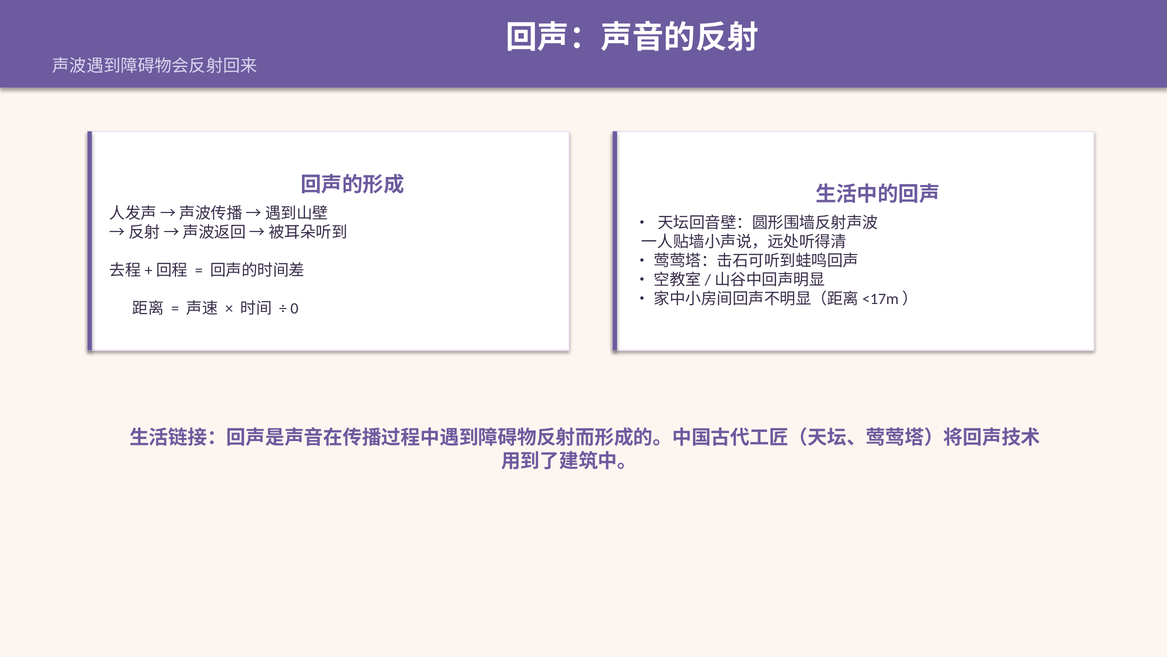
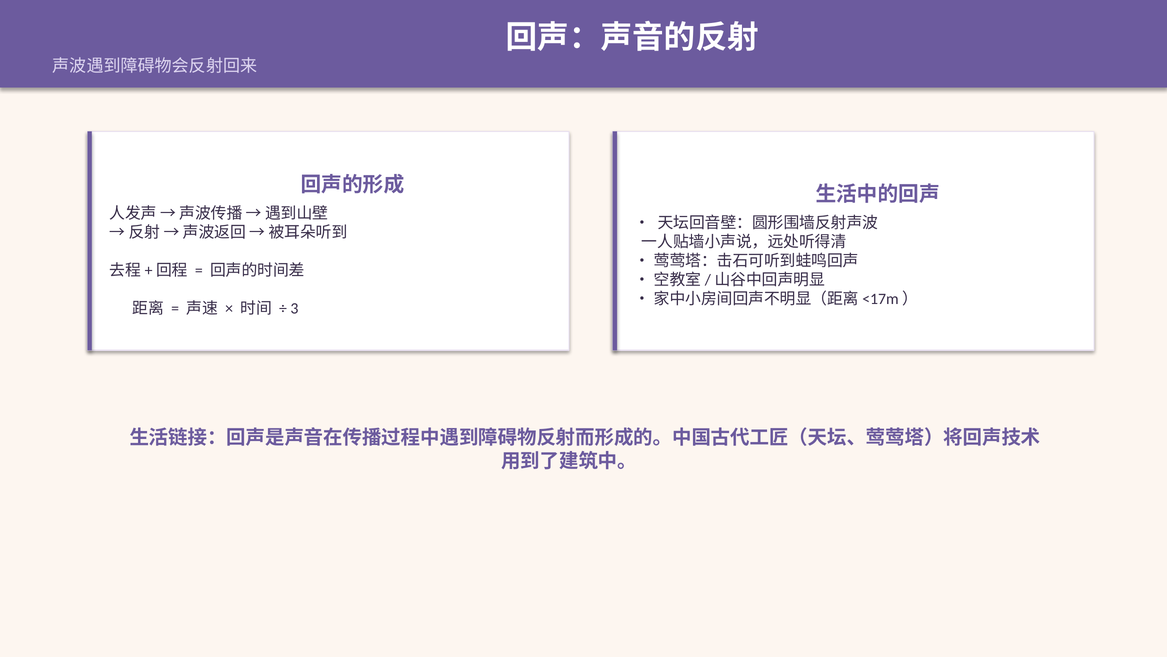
0: 0 -> 3 (294, 308)
